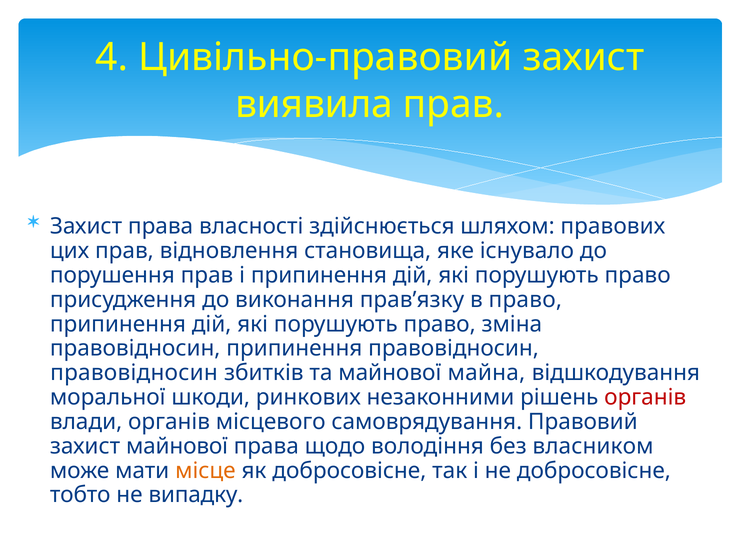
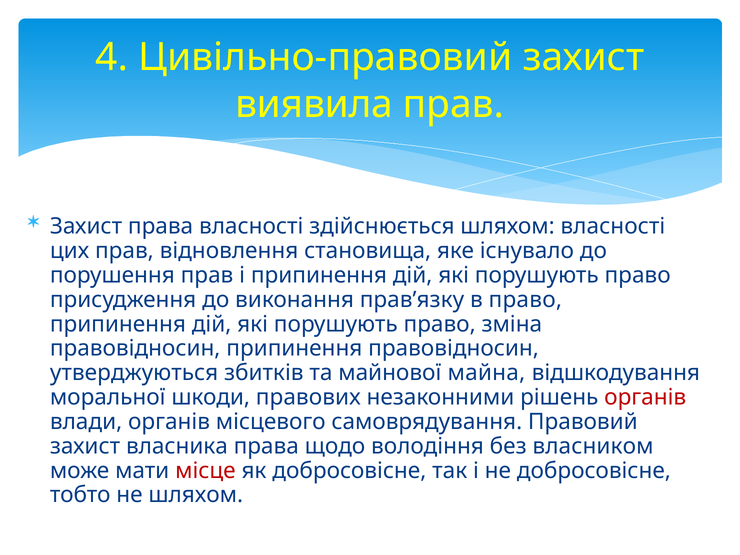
шляхом правових: правових -> власності (613, 226)
правовідносин: правовідносин -> утверджуються (134, 373)
ринкових: ринкових -> правових (308, 397)
захист майнової: майнової -> власника (177, 446)
місце colour: orange -> red (205, 471)
не випадку: випадку -> шляхом (196, 495)
